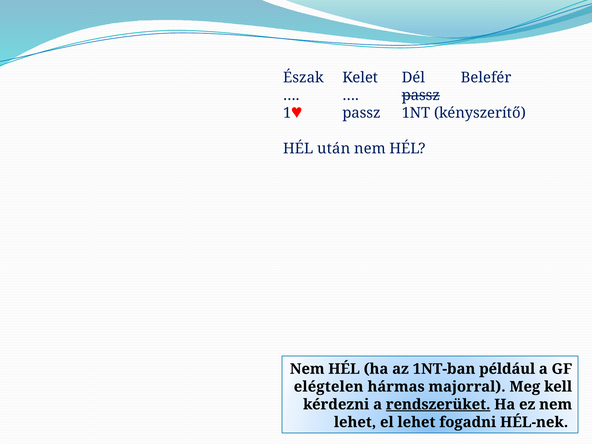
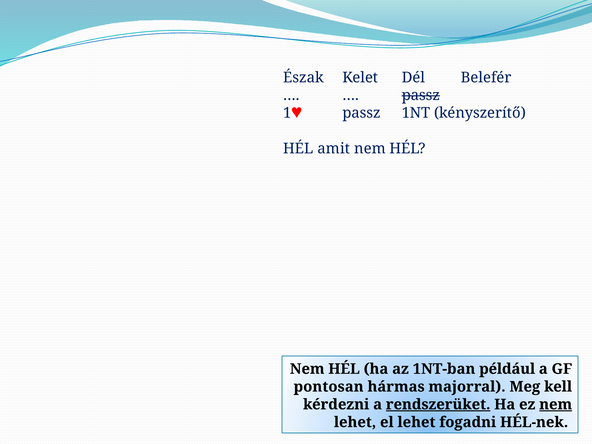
után: után -> amit (334, 149)
elégtelen: elégtelen -> pontosan (329, 387)
nem underline: none -> present (556, 404)
